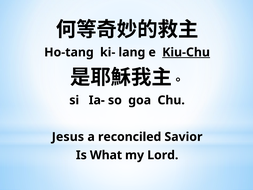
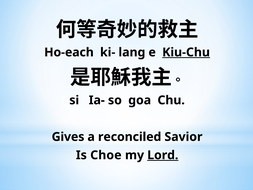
Ho-tang: Ho-tang -> Ho-each (69, 52)
Jesus: Jesus -> Gives (68, 137)
What: What -> Choe (106, 155)
Lord underline: none -> present (163, 155)
